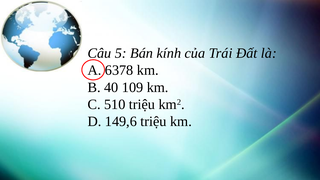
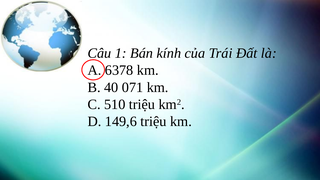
5: 5 -> 1 (121, 53)
109: 109 -> 071 (133, 87)
